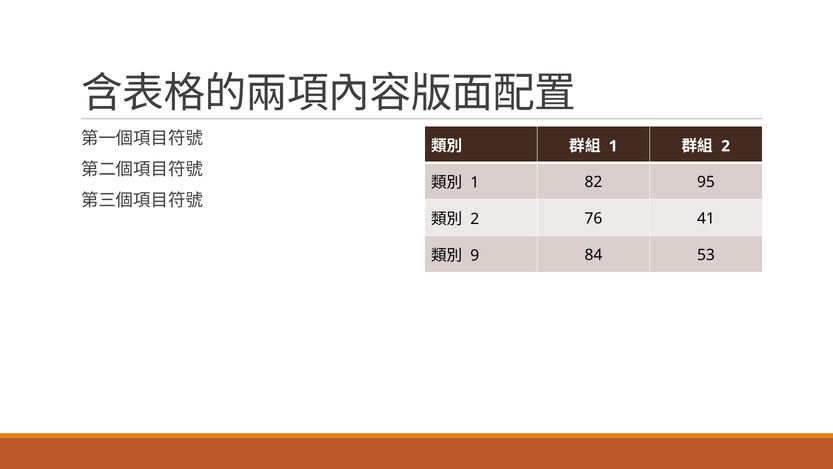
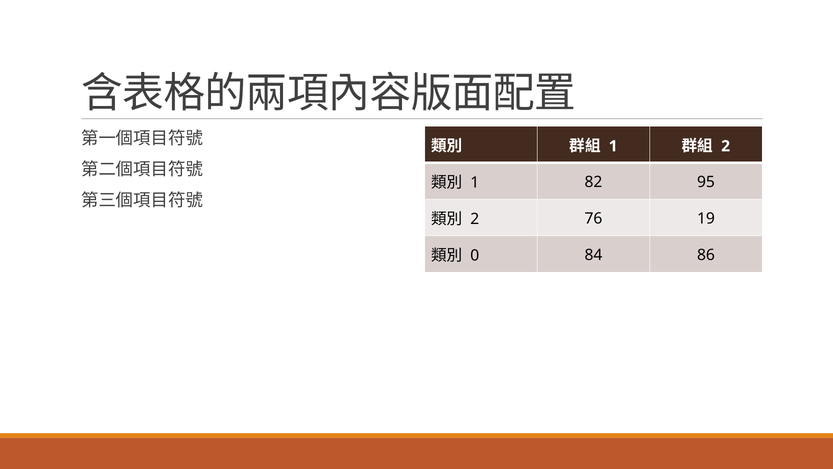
41: 41 -> 19 (706, 218)
9: 9 -> 0 (475, 255)
53: 53 -> 86 (706, 255)
